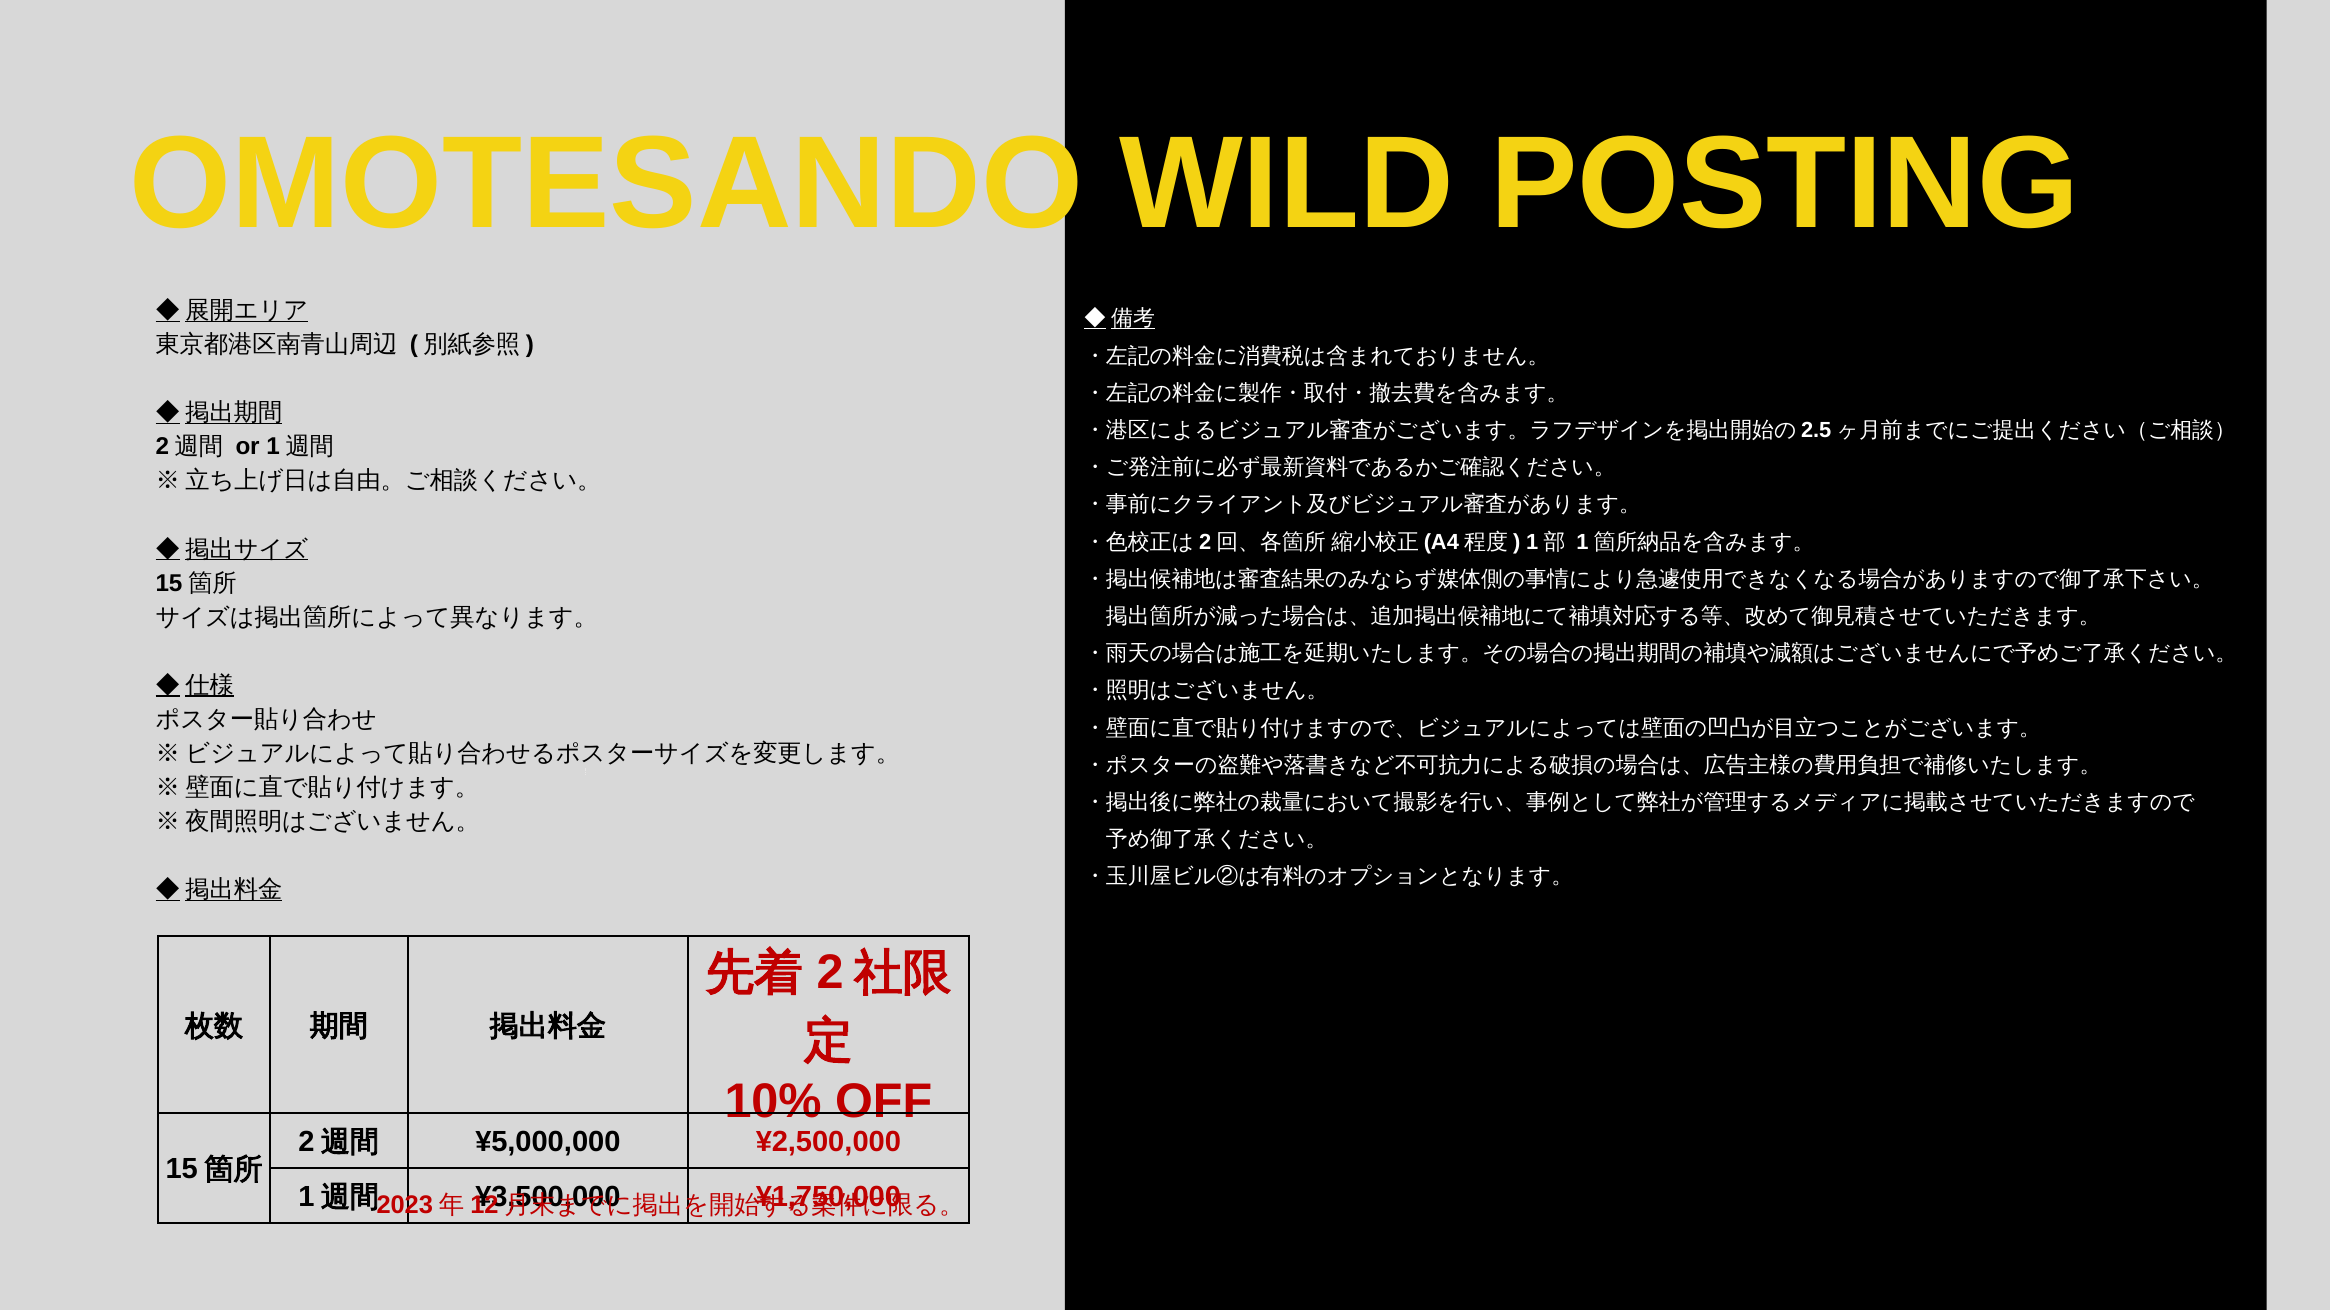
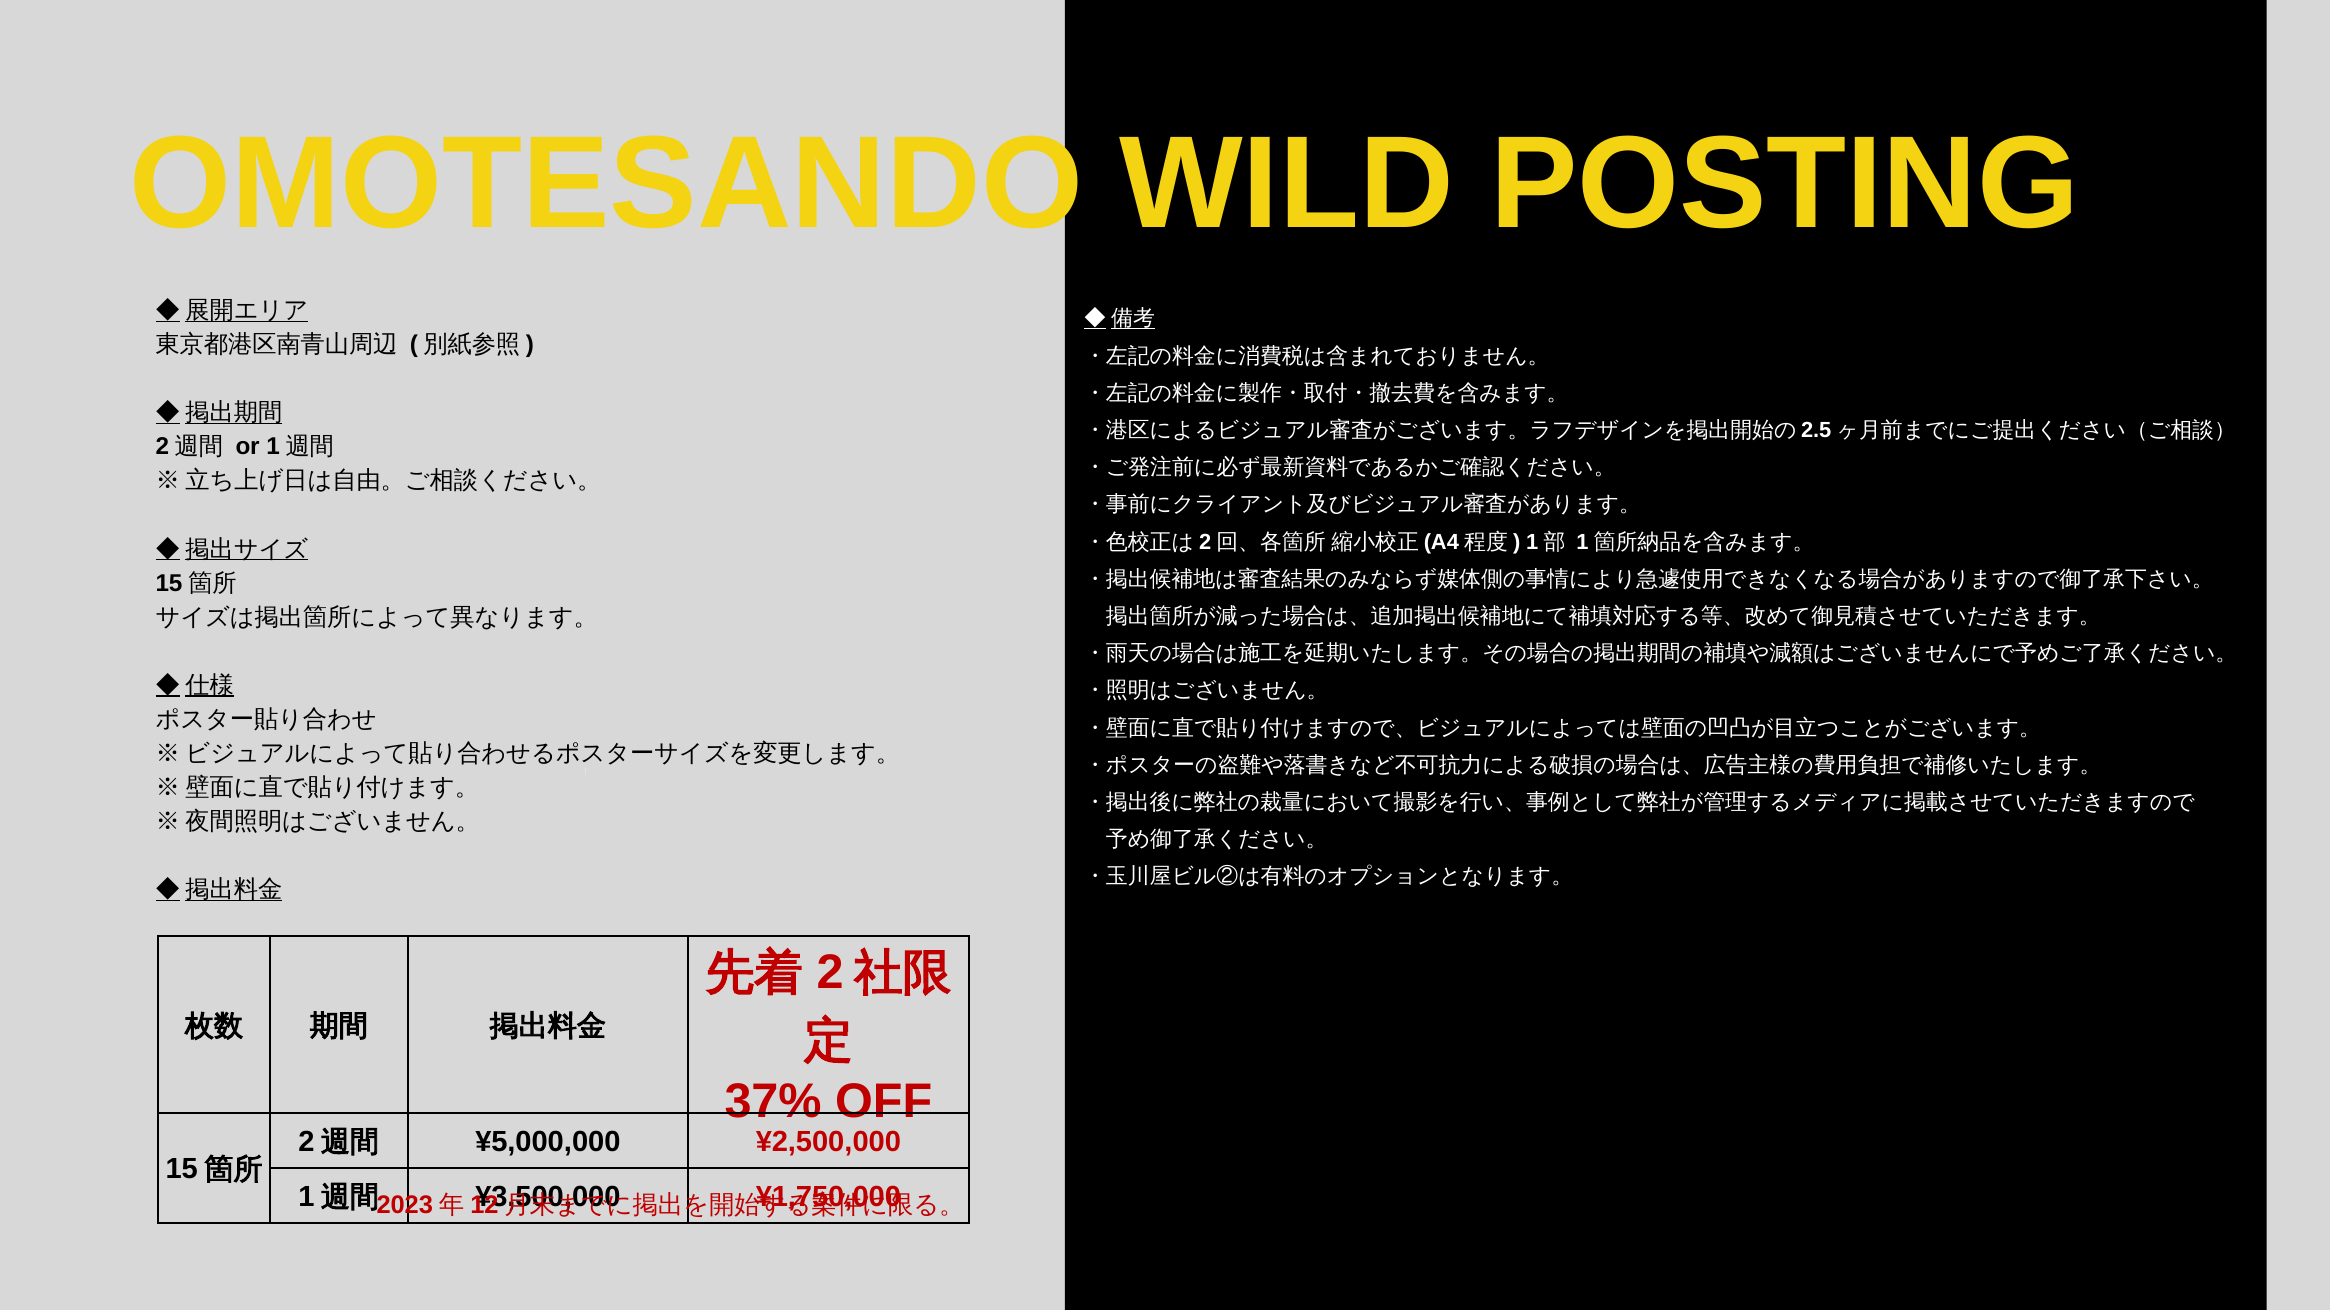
10%: 10% -> 37% (773, 1102)
